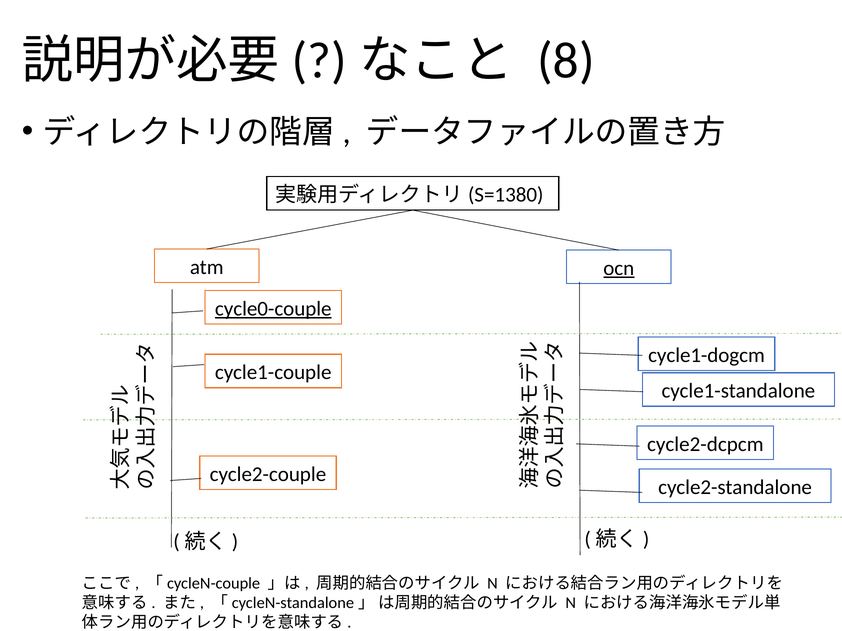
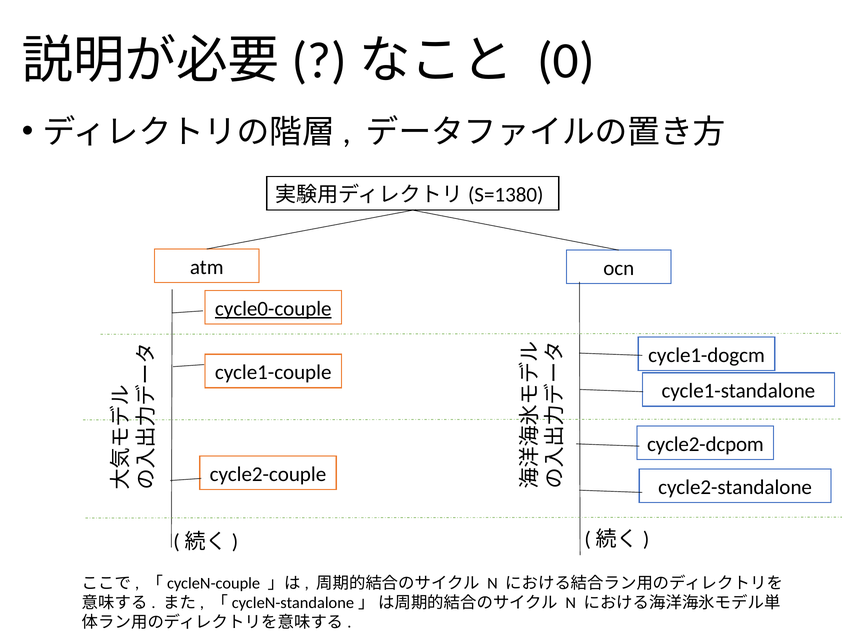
8: 8 -> 0 (566, 61)
ocn underline: present -> none (619, 268)
cycle2-dcpcm: cycle2-dcpcm -> cycle2-dcpom (705, 445)
